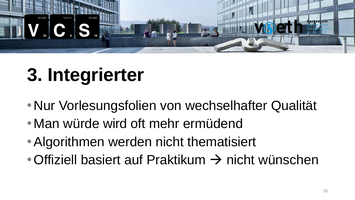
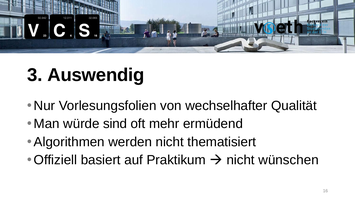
Integrierter: Integrierter -> Auswendig (96, 75)
wird: wird -> sind (115, 124)
